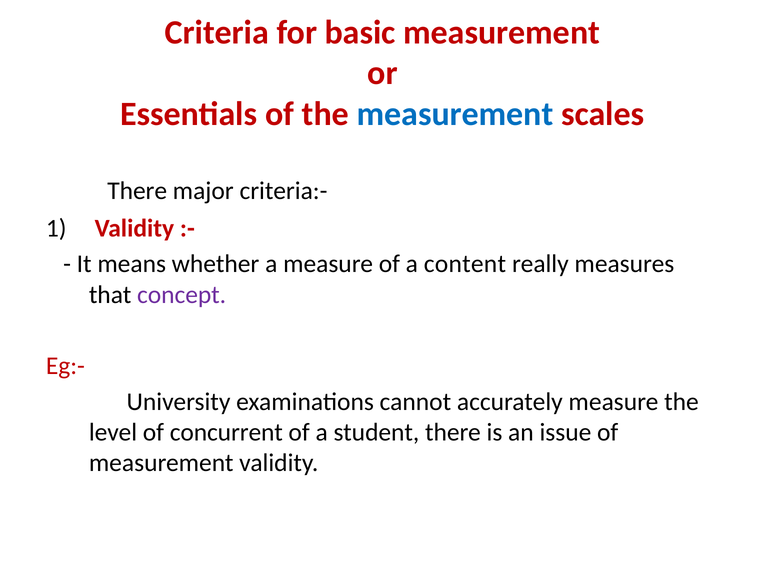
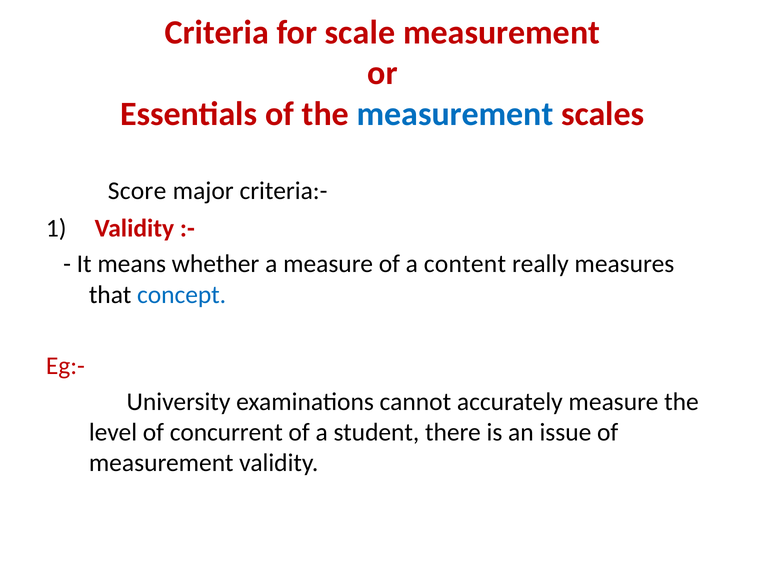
basic: basic -> scale (360, 32)
There: There -> Score (137, 191)
concept colour: purple -> blue (182, 294)
